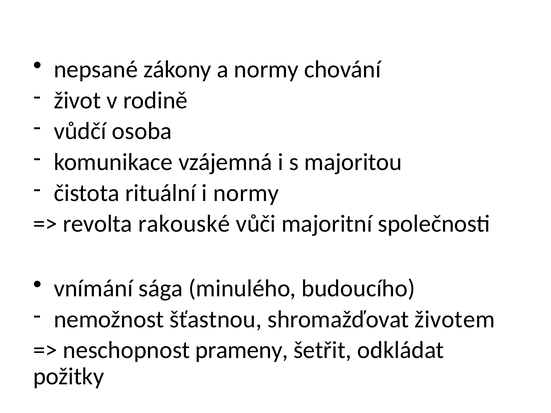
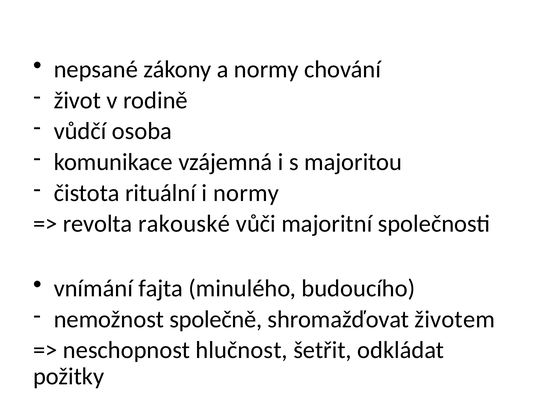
sága: sága -> fajta (161, 289)
šťastnou: šťastnou -> společně (216, 319)
prameny: prameny -> hlučnost (242, 350)
